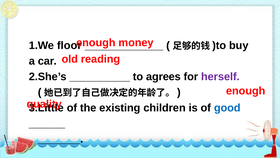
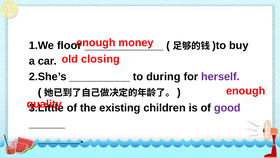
reading: reading -> closing (100, 59)
agrees: agrees -> during (163, 77)
good colour: blue -> purple (227, 108)
